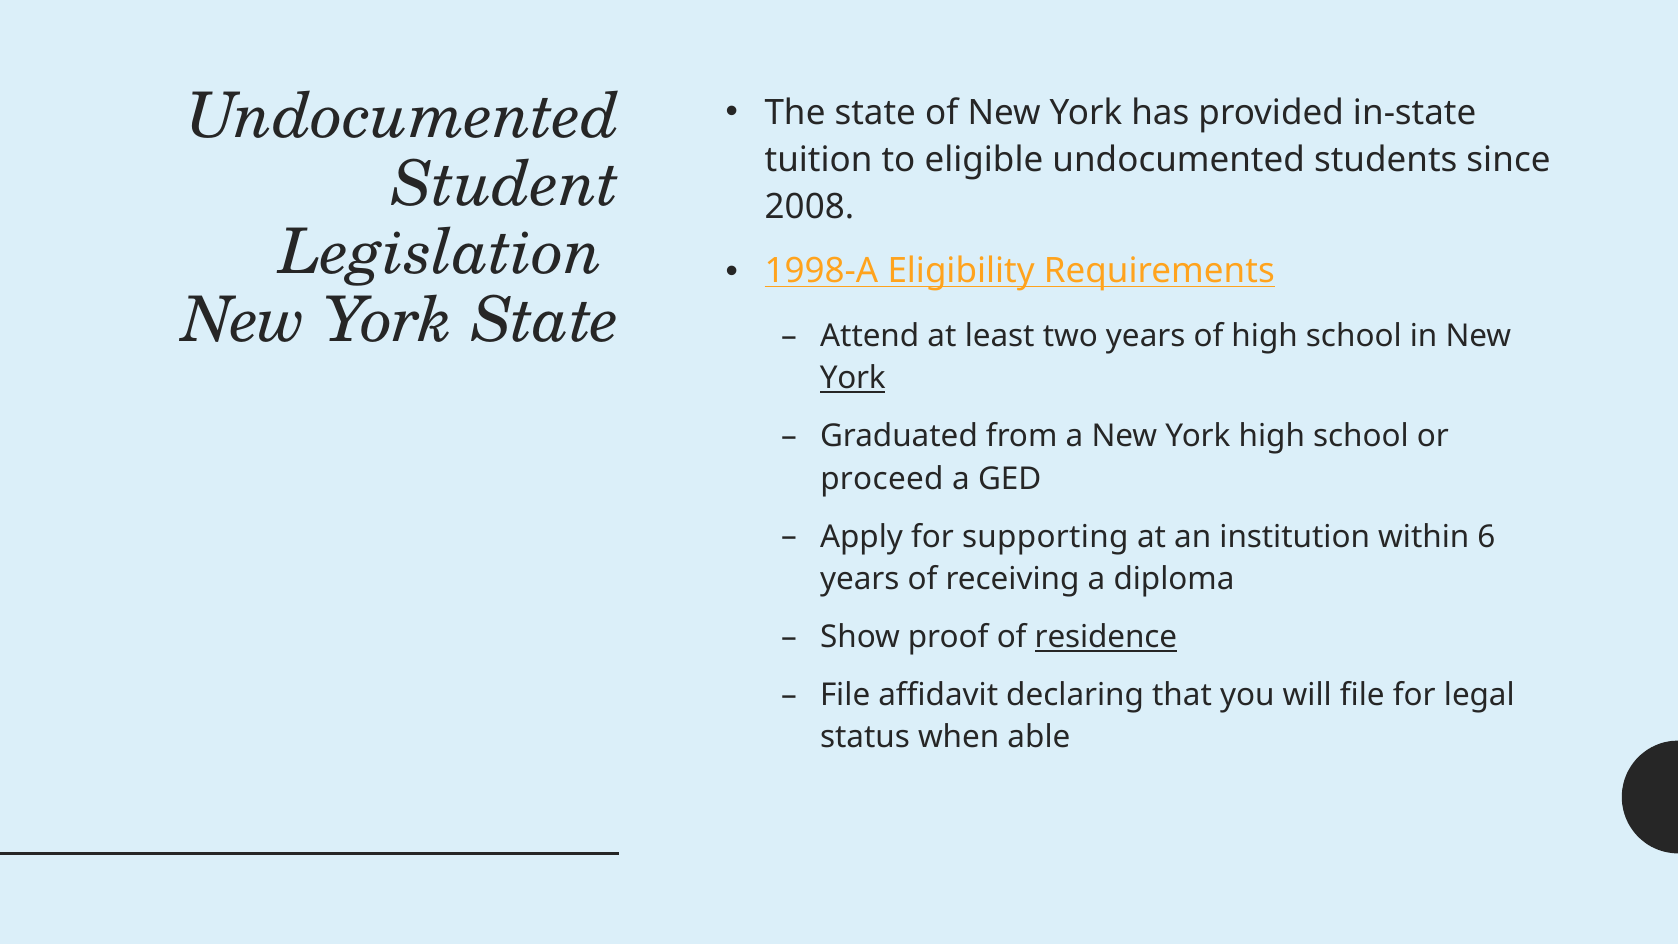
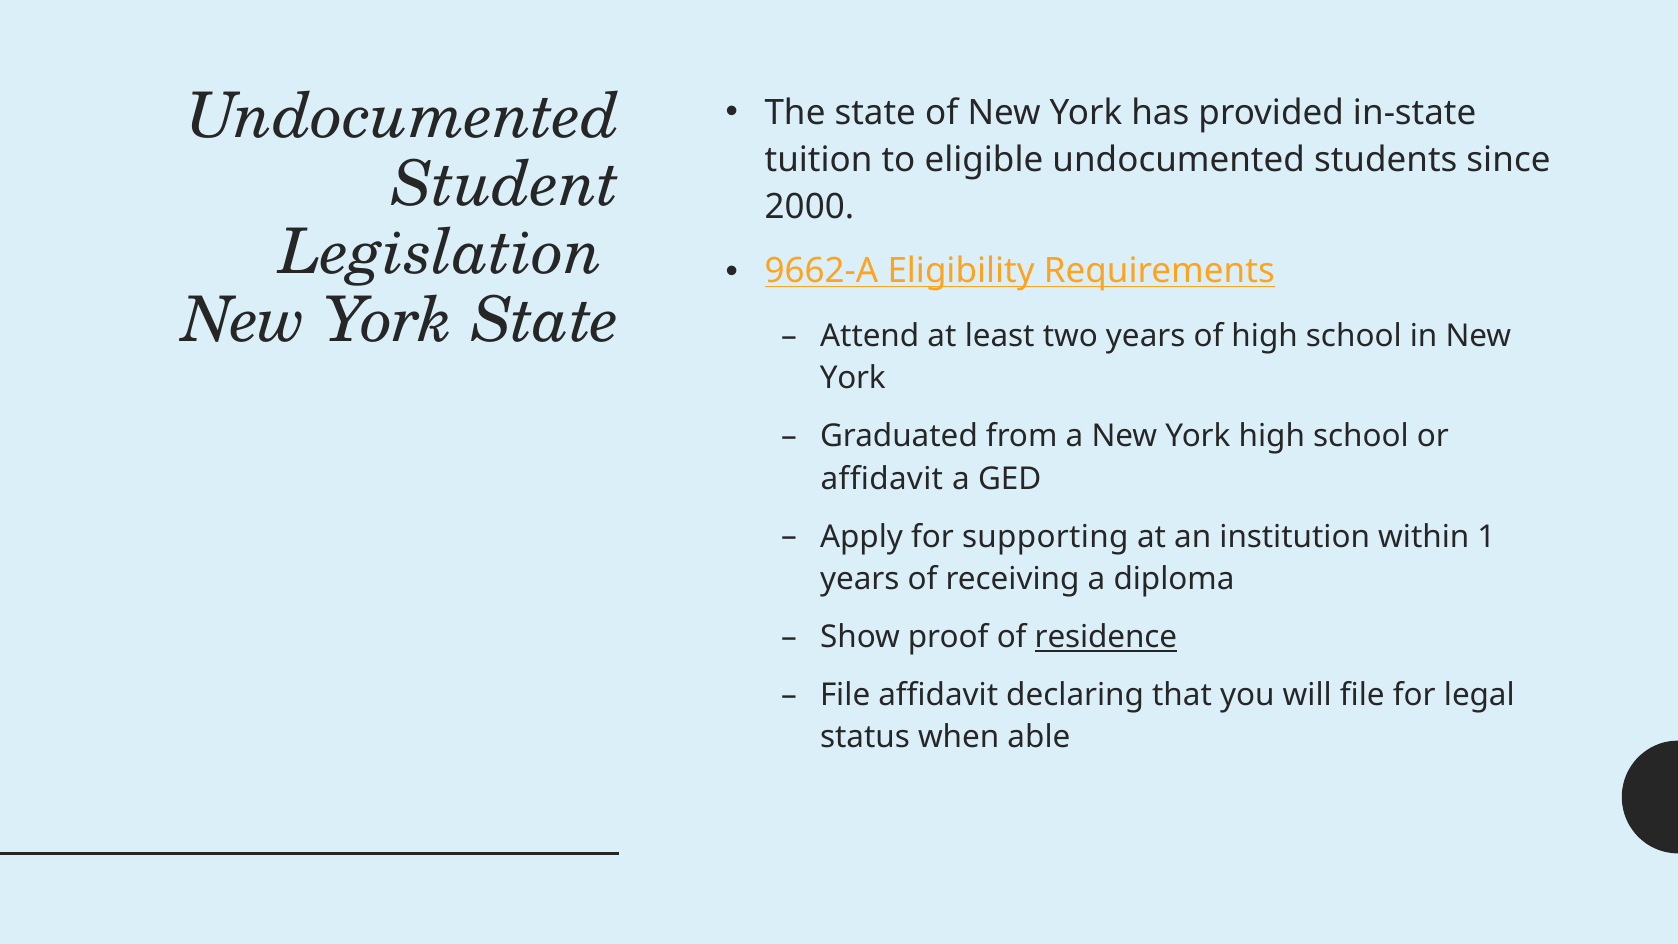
2008: 2008 -> 2000 (809, 207)
1998-A: 1998-A -> 9662-A (822, 270)
York underline: present -> none (853, 378)
proceed: proceed -> affidavit (882, 479)
6: 6 -> 1 (1486, 537)
